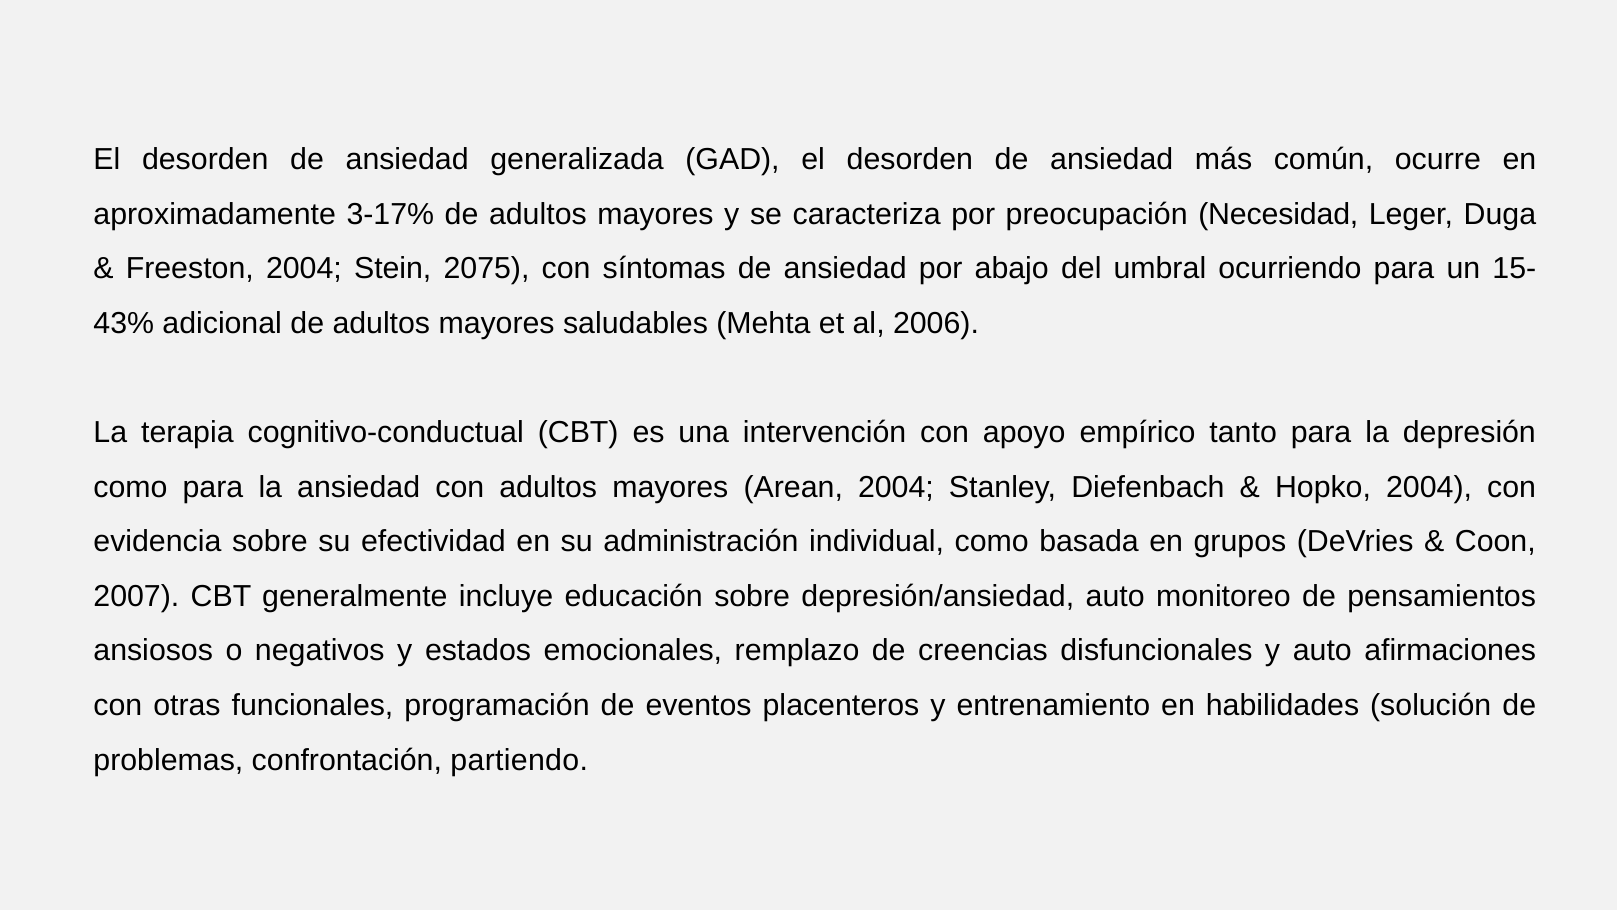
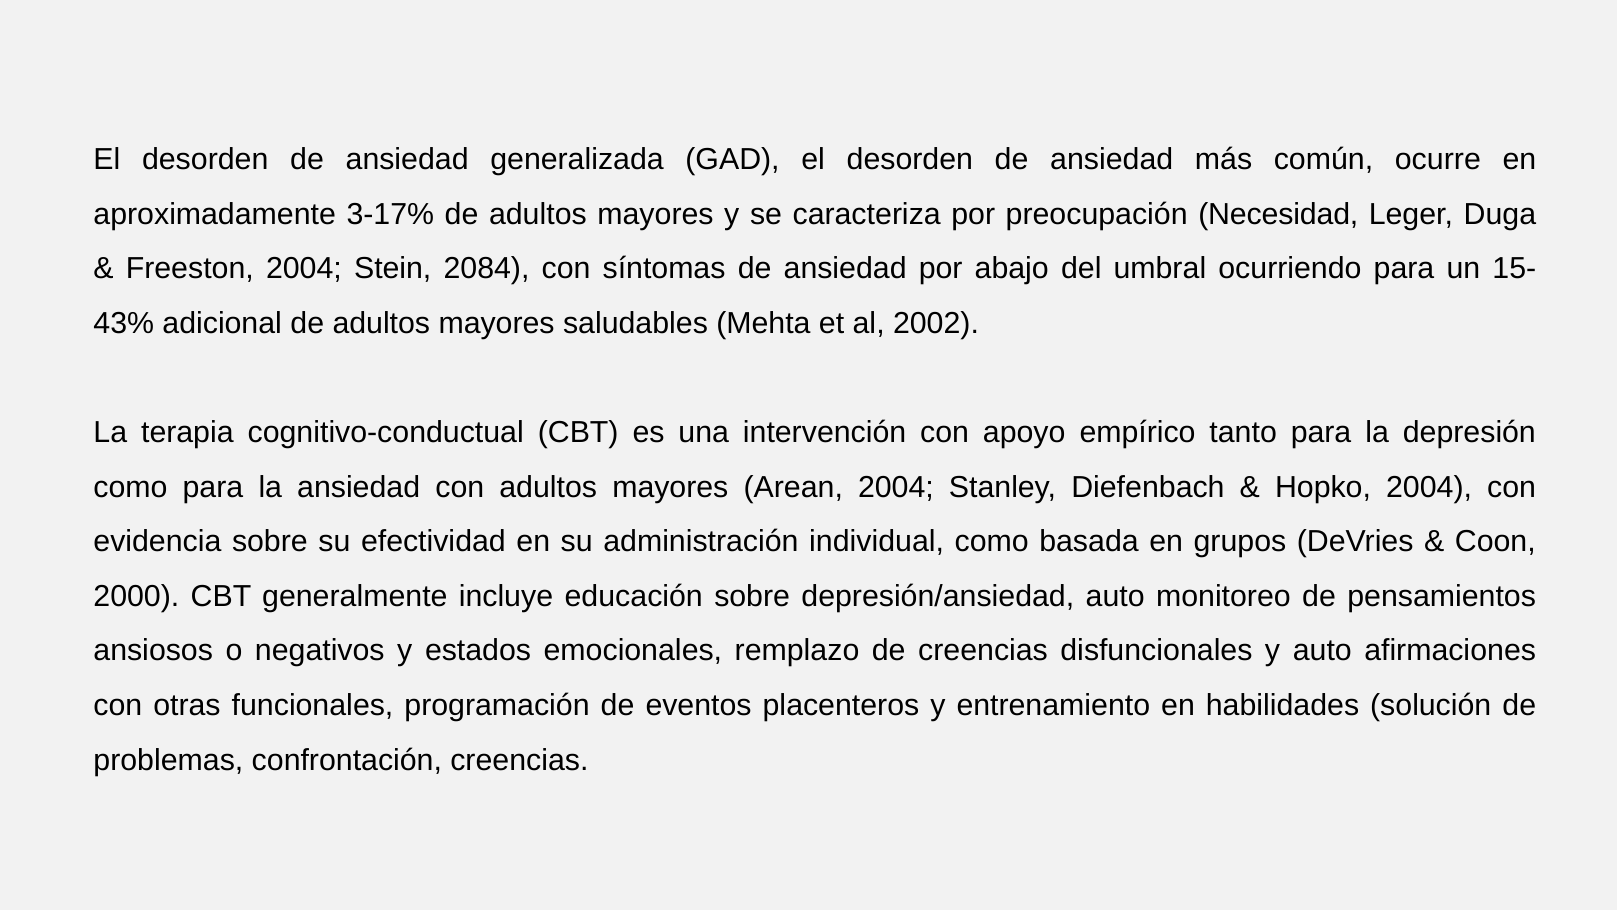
2075: 2075 -> 2084 (487, 269)
2006: 2006 -> 2002 (936, 323)
2007: 2007 -> 2000 (136, 596)
confrontación partiendo: partiendo -> creencias (519, 760)
